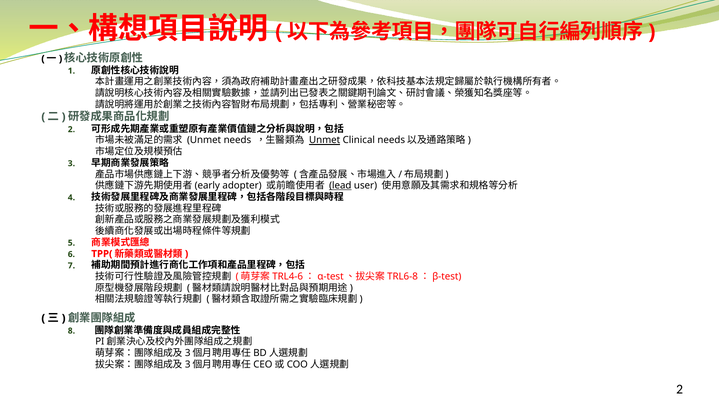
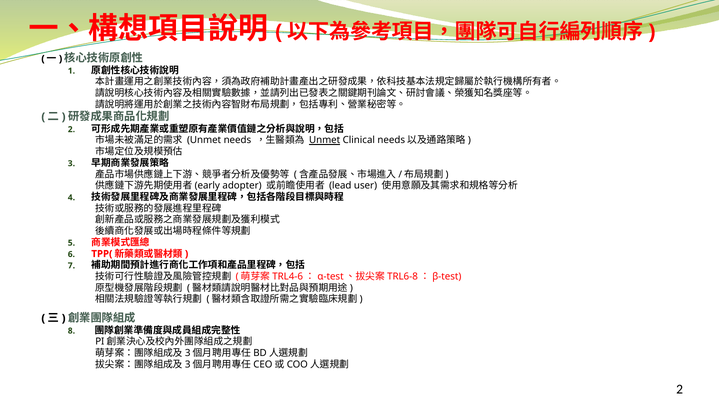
lead underline: present -> none (340, 185)
